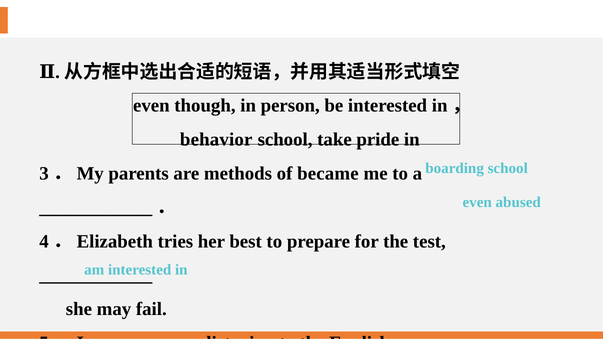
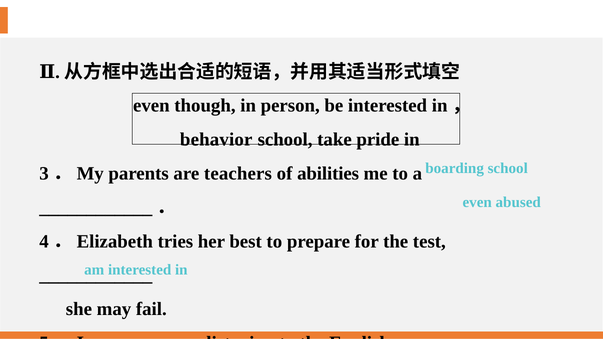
methods: methods -> teachers (238, 174)
became: became -> abilities (328, 174)
